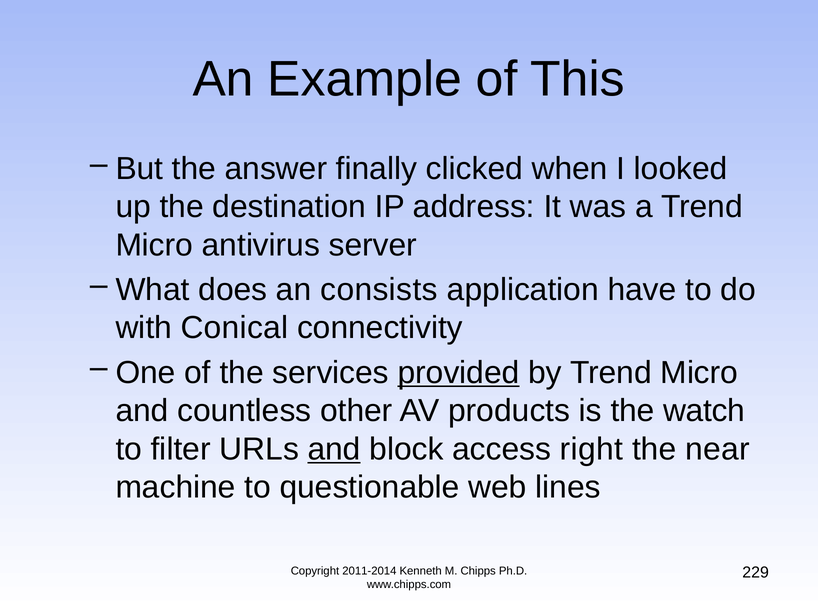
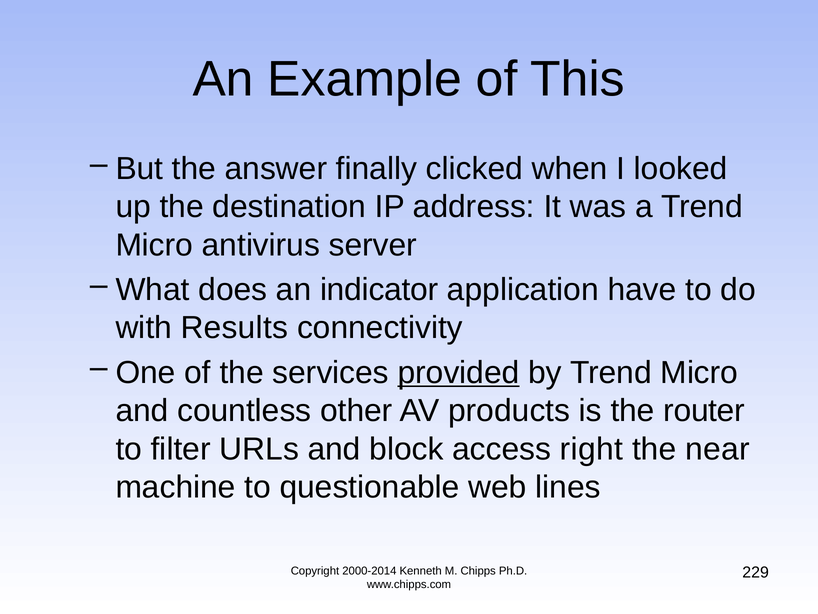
consists: consists -> indicator (379, 290)
Conical: Conical -> Results (234, 328)
watch: watch -> router (704, 410)
and underline: present -> none (334, 449)
2011-2014: 2011-2014 -> 2000-2014 (369, 570)
